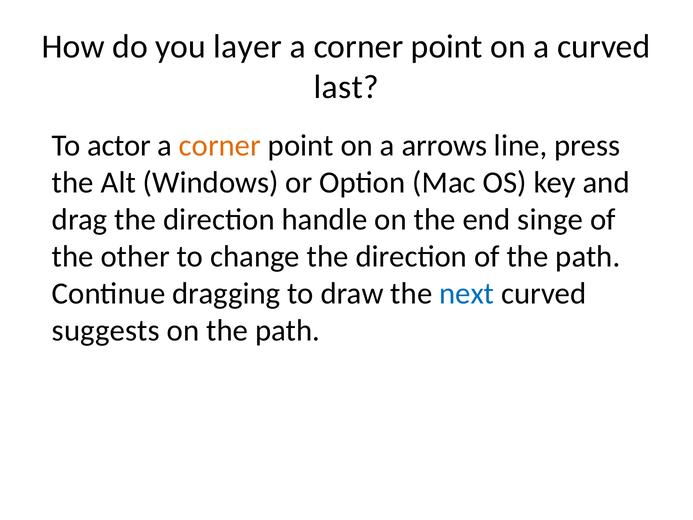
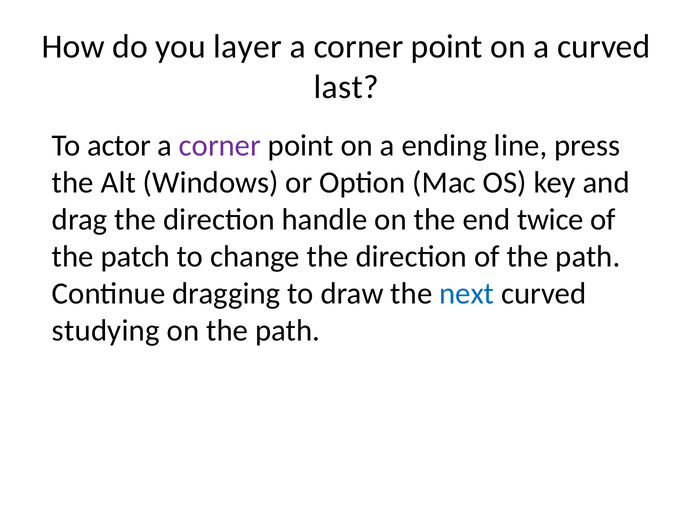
corner colour: orange -> purple (220, 145)
arrows: arrows -> ending (444, 145)
singe: singe -> twice (550, 219)
other: other -> patch (135, 256)
suggests: suggests -> studying (106, 330)
